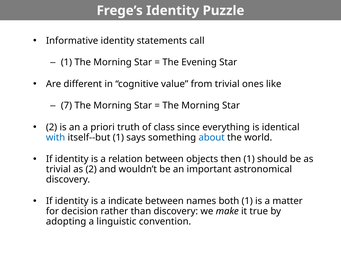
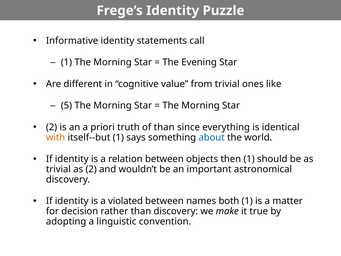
7: 7 -> 5 (66, 105)
of class: class -> than (164, 127)
with colour: blue -> orange (56, 137)
indicate: indicate -> violated (125, 201)
